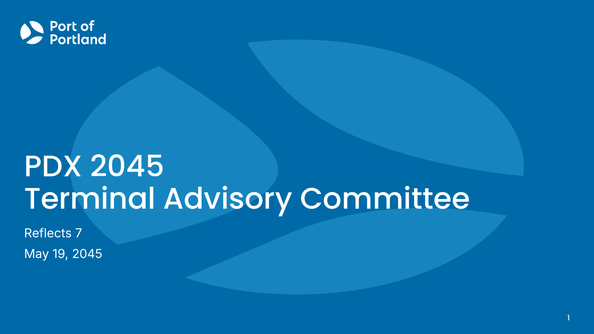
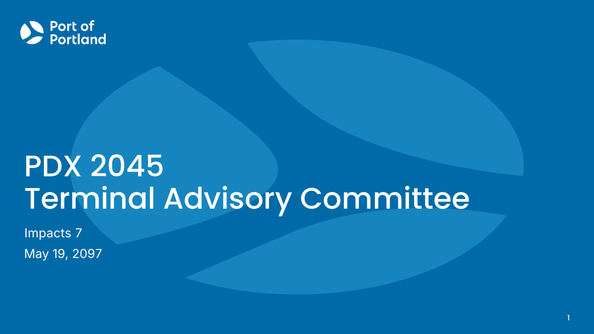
Reflects: Reflects -> Impacts (48, 233)
19 2045: 2045 -> 2097 (87, 254)
